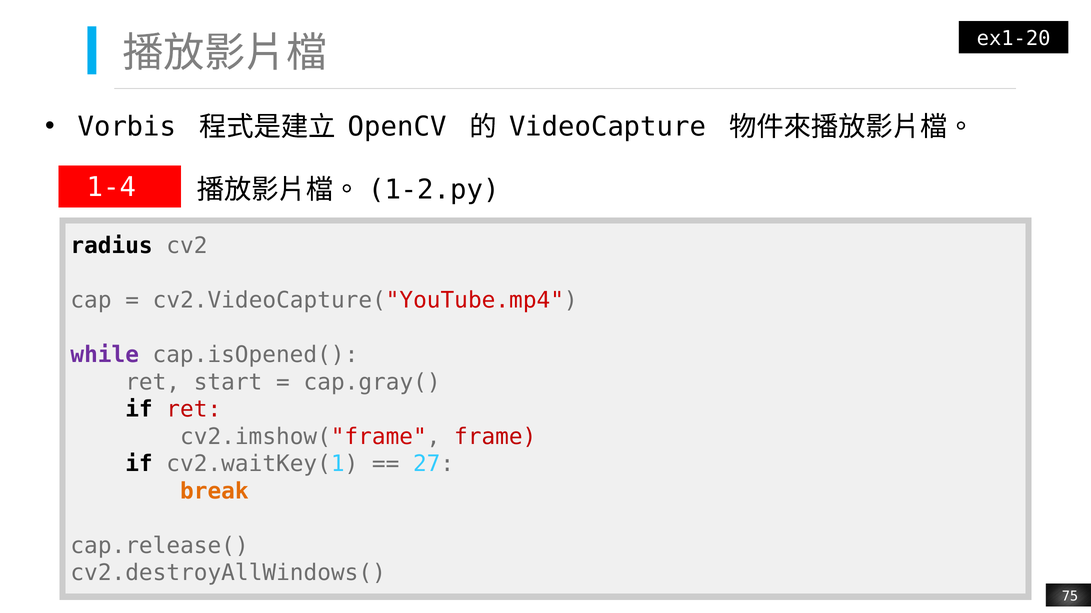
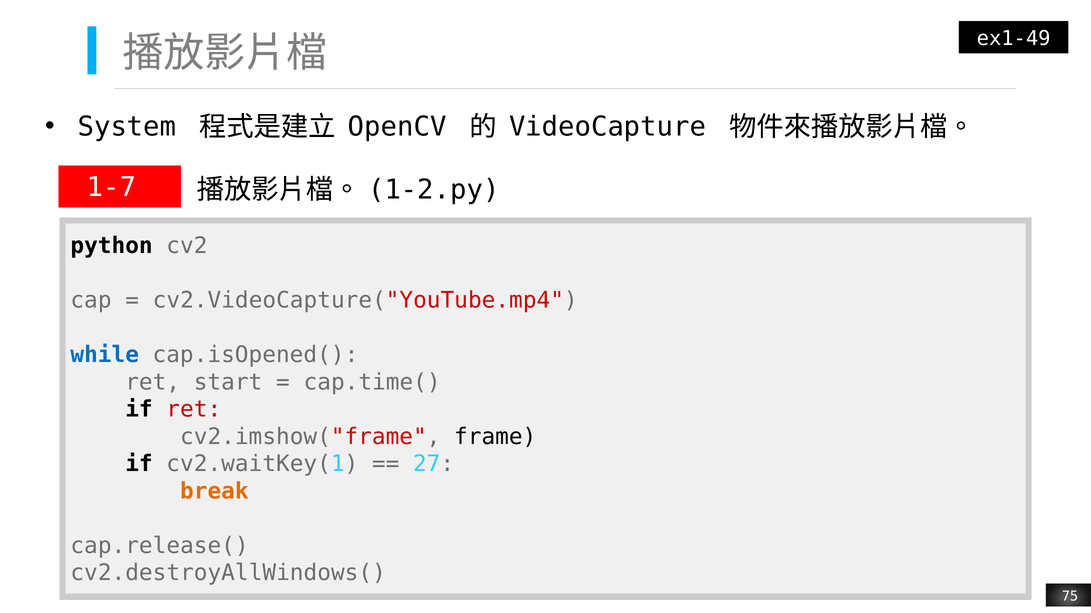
ex1-20: ex1-20 -> ex1-49 (1014, 39)
Vorbis: Vorbis -> System (127, 127)
1-4: 1-4 -> 1-7 (111, 187)
radius: radius -> python (112, 246)
while colour: purple -> blue (105, 355)
cap.gray(: cap.gray( -> cap.time( (372, 382)
frame colour: red -> black (495, 437)
